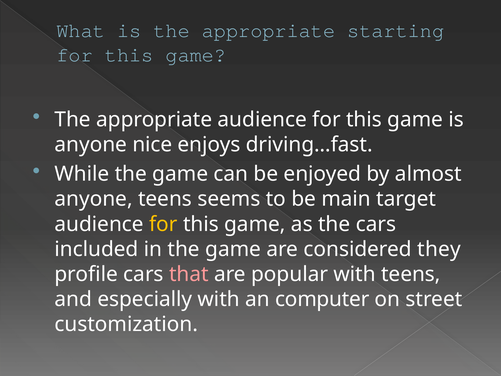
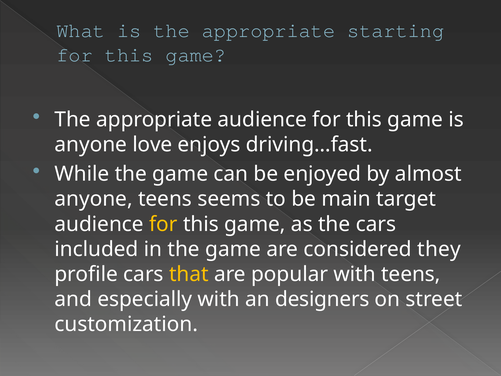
nice: nice -> love (152, 145)
that colour: pink -> yellow (189, 274)
computer: computer -> designers (322, 299)
